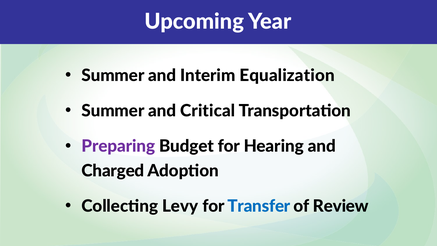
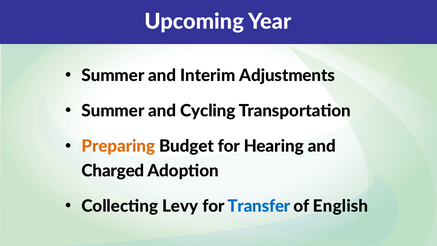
Equalization: Equalization -> Adjustments (287, 75)
Critical: Critical -> Cycling (208, 111)
Preparing colour: purple -> orange (118, 146)
Review: Review -> English (341, 206)
